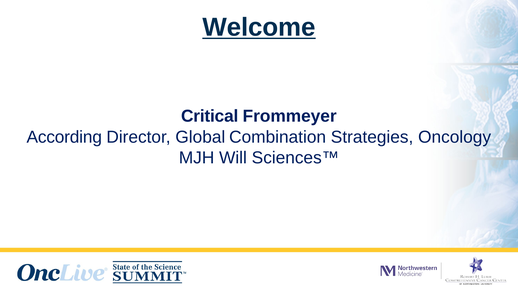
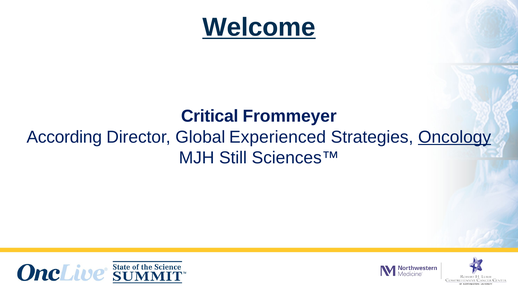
Combination: Combination -> Experienced (278, 137)
Oncology underline: none -> present (455, 137)
Will: Will -> Still (233, 158)
